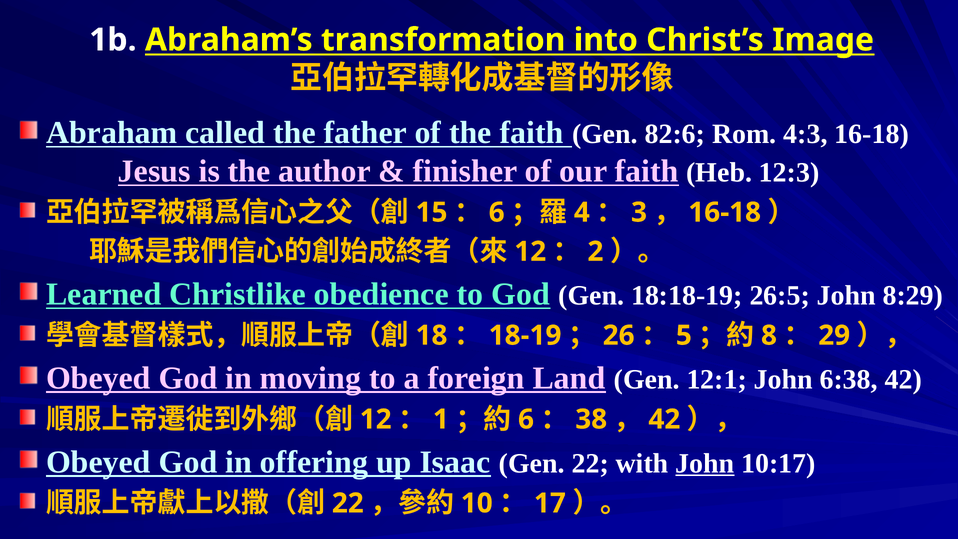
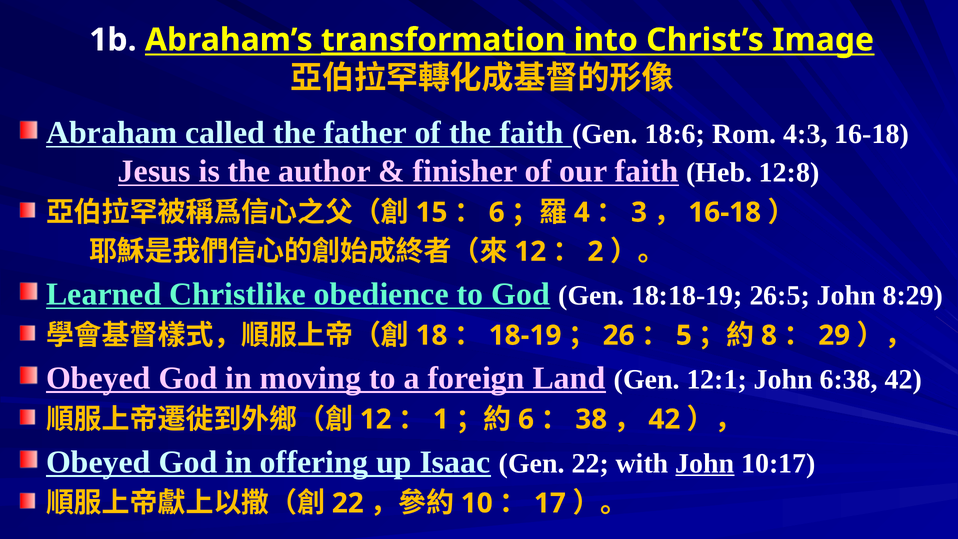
transformation underline: none -> present (443, 40)
82:6: 82:6 -> 18:6 (675, 134)
12:3: 12:3 -> 12:8 (789, 172)
